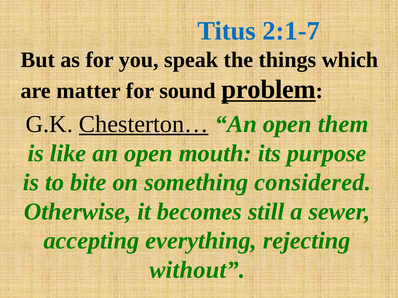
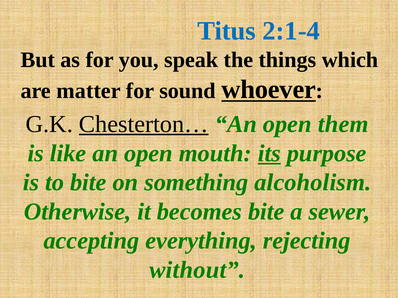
2:1-7: 2:1-7 -> 2:1-4 (291, 31)
problem: problem -> whoever (269, 89)
its underline: none -> present (269, 154)
considered: considered -> alcoholism (313, 183)
becomes still: still -> bite (266, 212)
